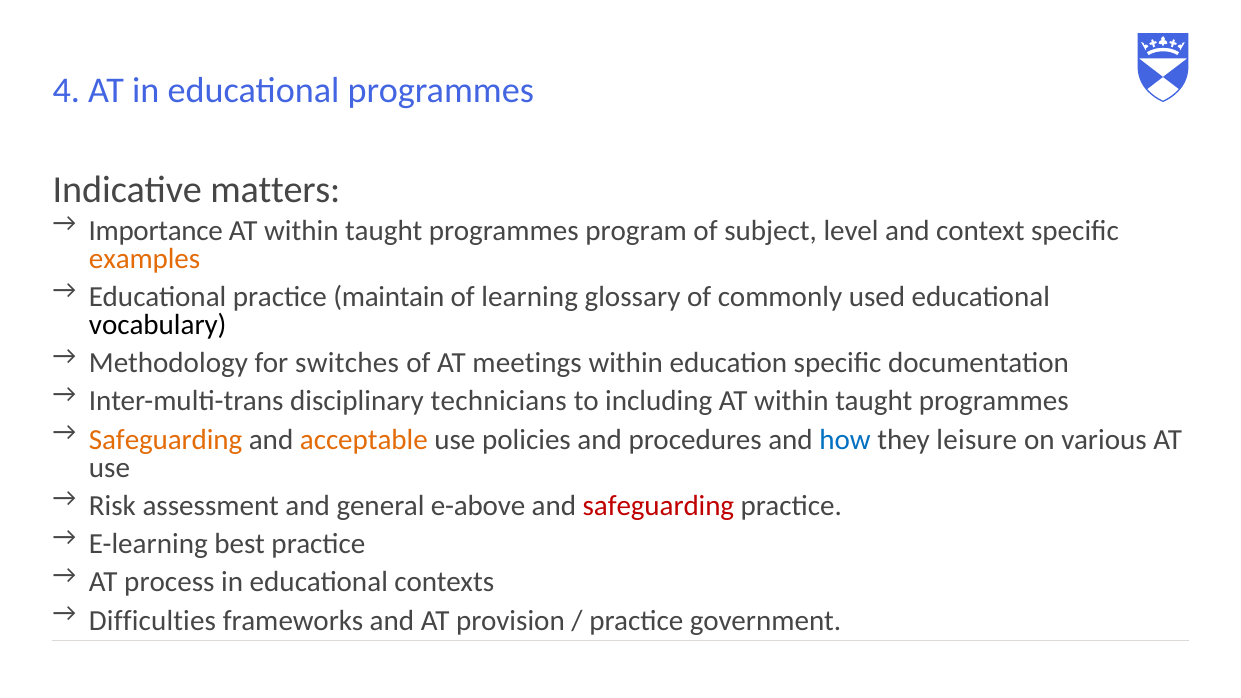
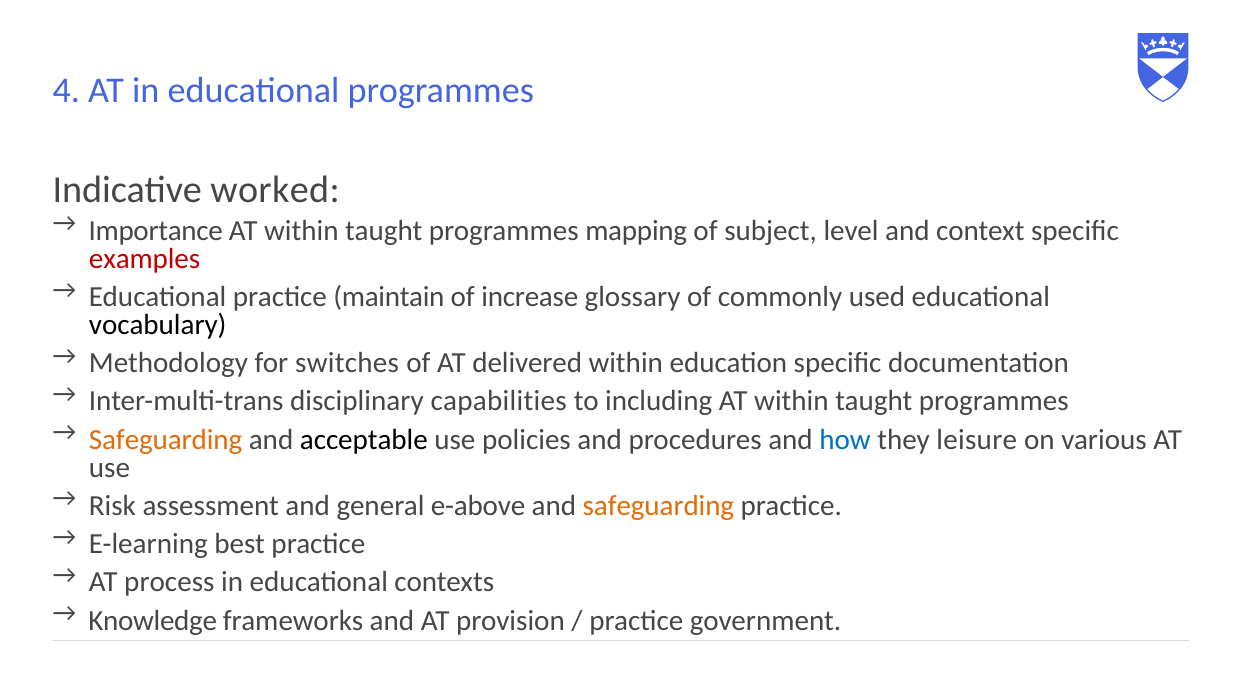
matters: matters -> worked (275, 190)
program: program -> mapping (636, 231)
examples colour: orange -> red (145, 259)
learning: learning -> increase (530, 297)
meetings: meetings -> delivered (527, 363)
technicians: technicians -> capabilities (499, 401)
acceptable colour: orange -> black (364, 440)
safeguarding colour: red -> orange (658, 506)
Difficulties: Difficulties -> Knowledge (153, 620)
